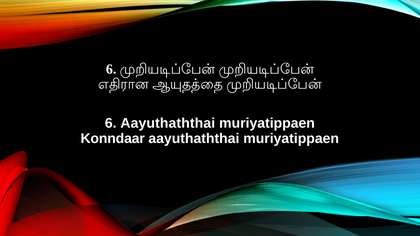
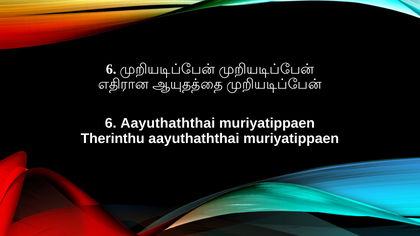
Konndaar: Konndaar -> Therinthu (113, 139)
